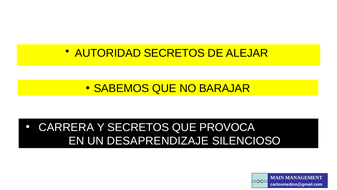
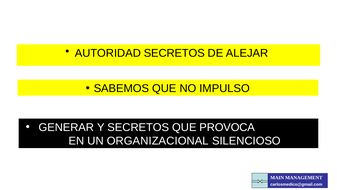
BARAJAR: BARAJAR -> IMPULSO (225, 88)
CARRERA: CARRERA -> GENERAR (66, 127)
DESAPRENDIZAJE: DESAPRENDIZAJE -> ORGANIZACIONAL (158, 141)
